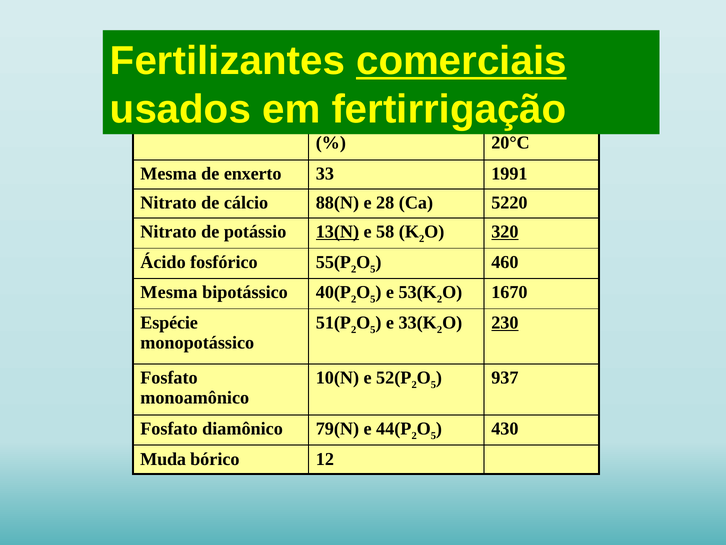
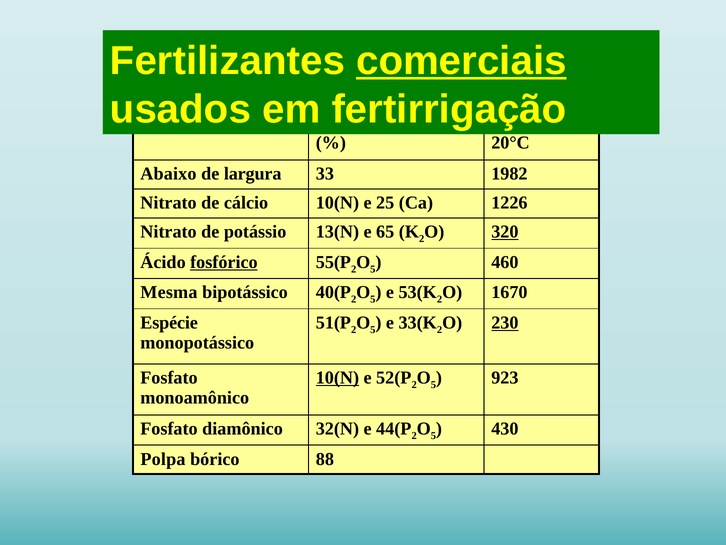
Mesma: Mesma -> Abaixo (168, 174)
enxerto: enxerto -> largura (253, 174)
1991: 1991 -> 1982 (509, 174)
cálcio 88(N: 88(N -> 10(N (337, 203)
28: 28 -> 25 (385, 203)
5220: 5220 -> 1226 (509, 203)
13(N underline: present -> none (337, 232)
58: 58 -> 65 (385, 232)
fosfórico underline: none -> present (224, 262)
10(N underline: none -> present (337, 378)
937: 937 -> 923 (505, 378)
79(N: 79(N -> 32(N (337, 428)
Muda: Muda -> Polpa (163, 459)
12: 12 -> 88 (325, 459)
